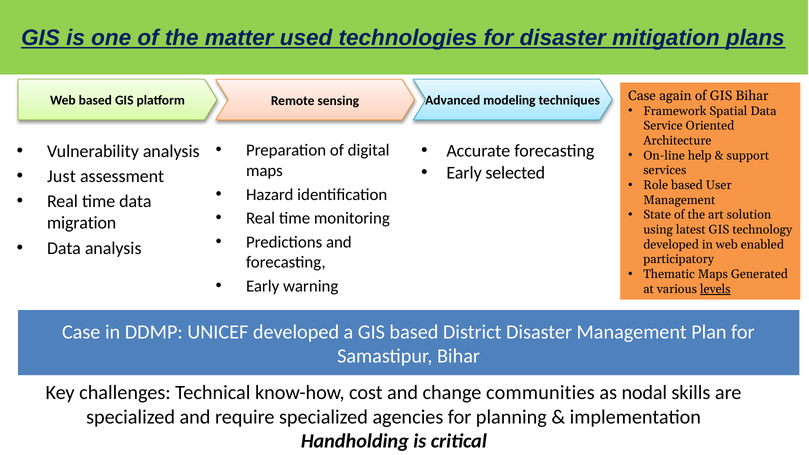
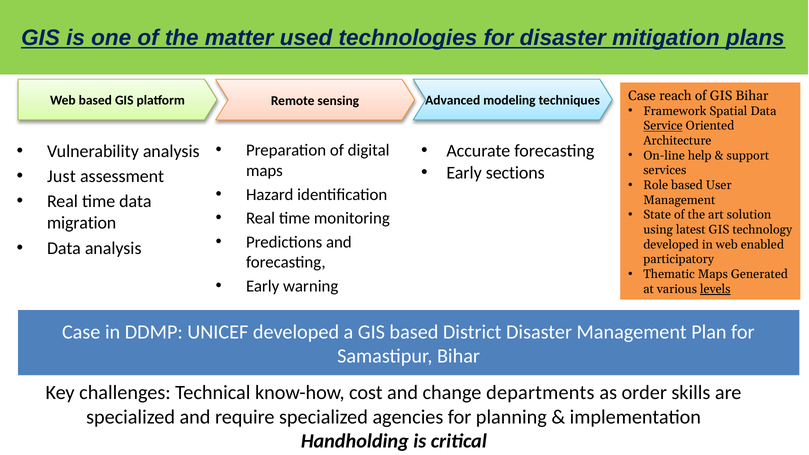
again: again -> reach (675, 96)
Service underline: none -> present (663, 126)
selected: selected -> sections (515, 173)
communities: communities -> departments (540, 393)
nodal: nodal -> order (644, 393)
